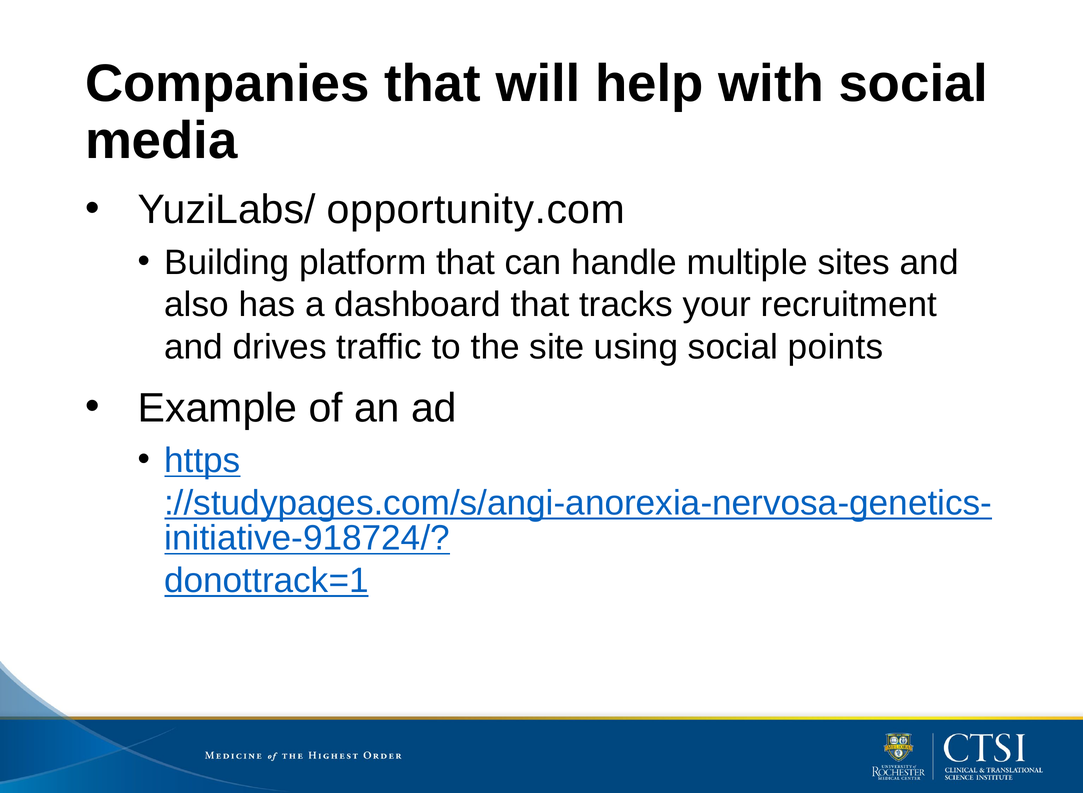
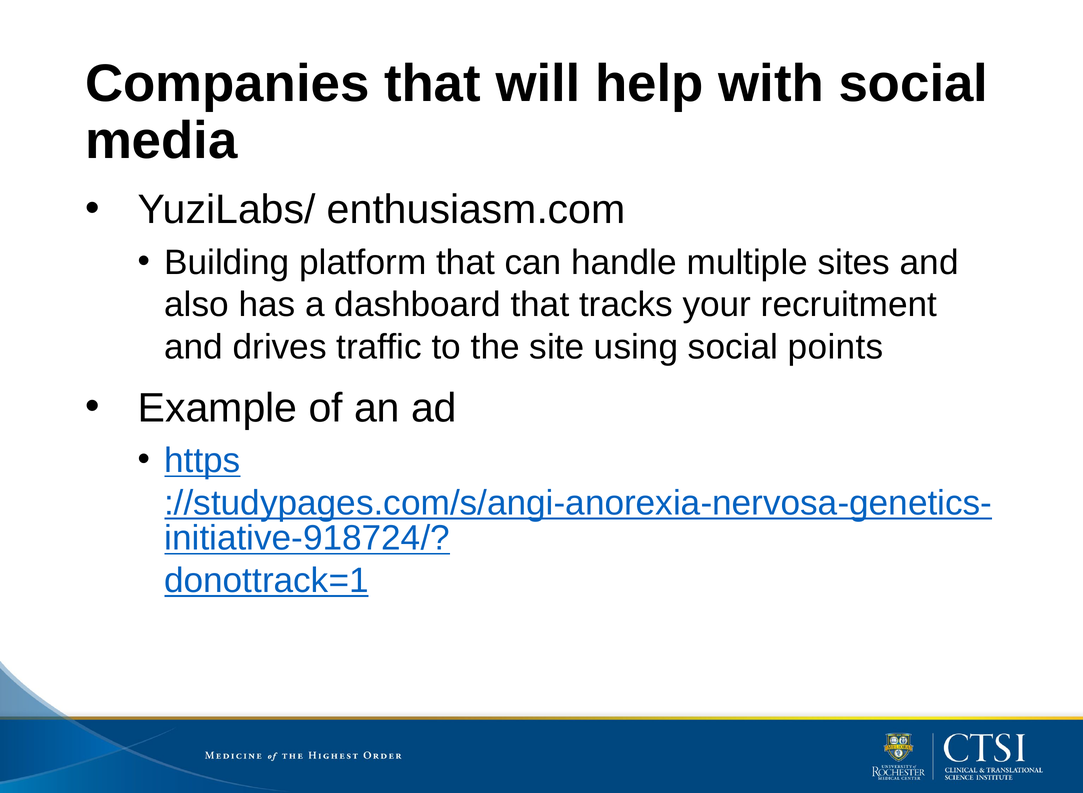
opportunity.com: opportunity.com -> enthusiasm.com (476, 210)
